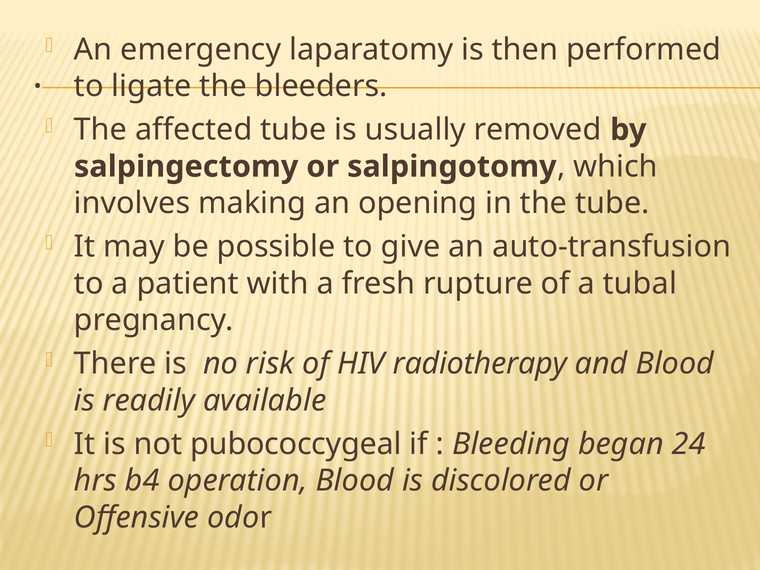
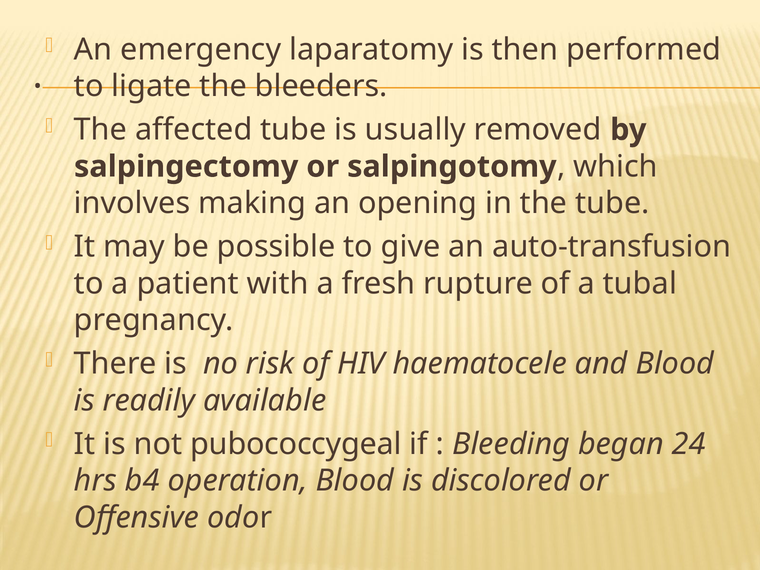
radiotherapy: radiotherapy -> haematocele (480, 364)
